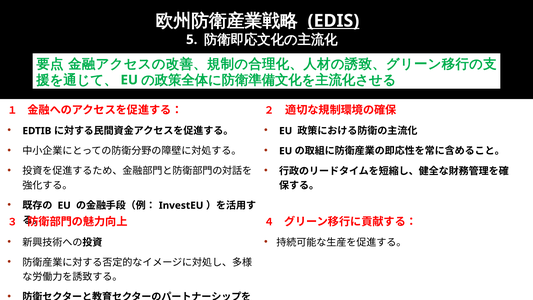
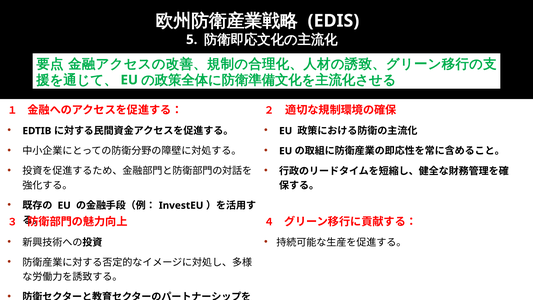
EDIS underline: present -> none (333, 21)
